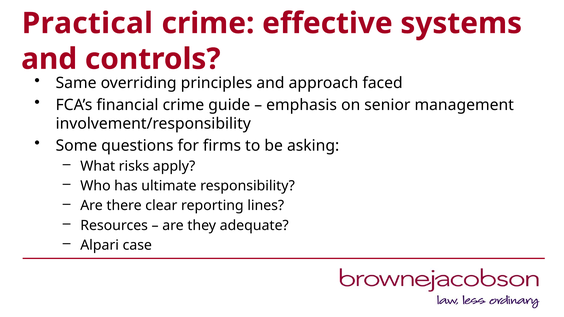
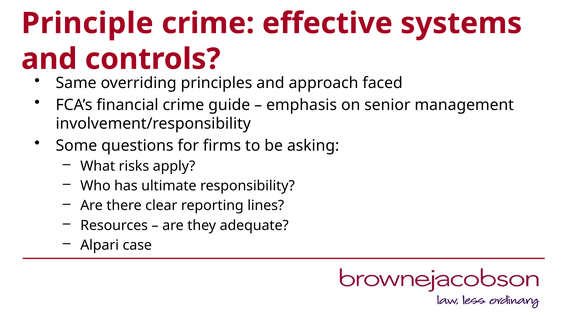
Practical: Practical -> Principle (87, 23)
